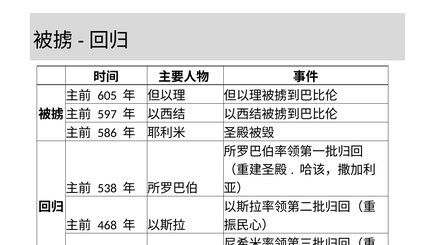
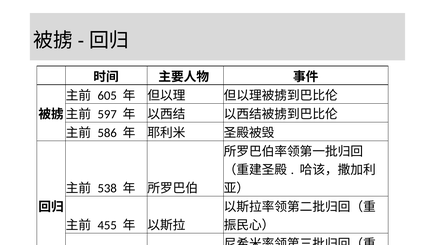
468: 468 -> 455 (107, 225)
